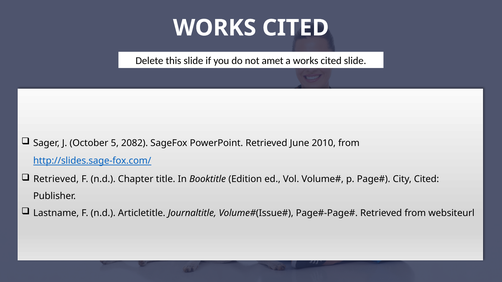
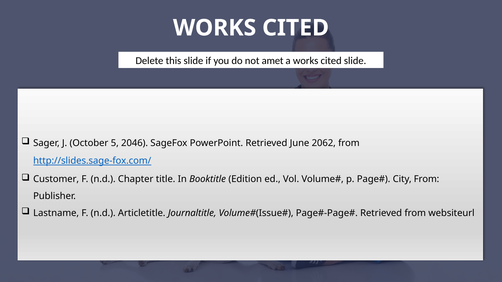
2082: 2082 -> 2046 (135, 143)
2010: 2010 -> 2062 (324, 143)
Retrieved: Retrieved -> Customer (56, 179)
City Cited: Cited -> From (427, 179)
